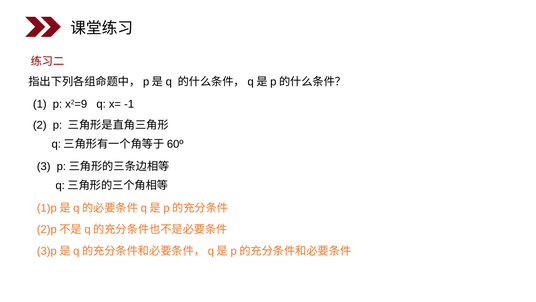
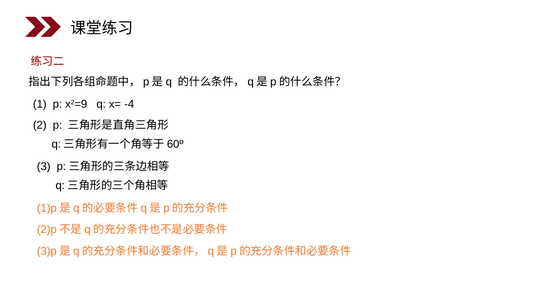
-1: -1 -> -4 (129, 104)
